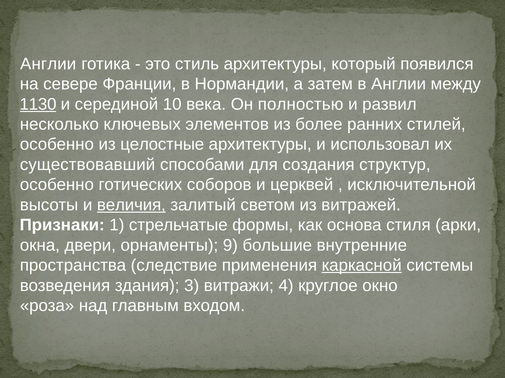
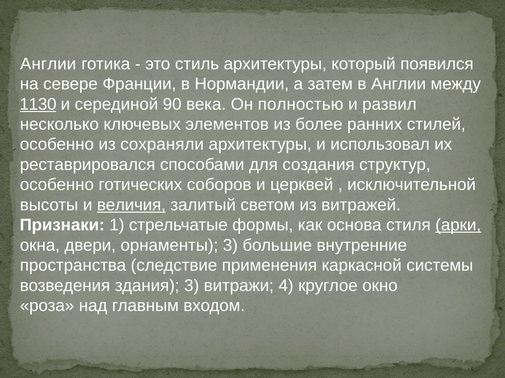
10: 10 -> 90 (172, 104)
целостные: целостные -> сохраняли (162, 145)
существовавший: существовавший -> реставрировался (88, 165)
арки underline: none -> present (458, 226)
орнаменты 9: 9 -> 3 (230, 246)
каркасной underline: present -> none (362, 266)
